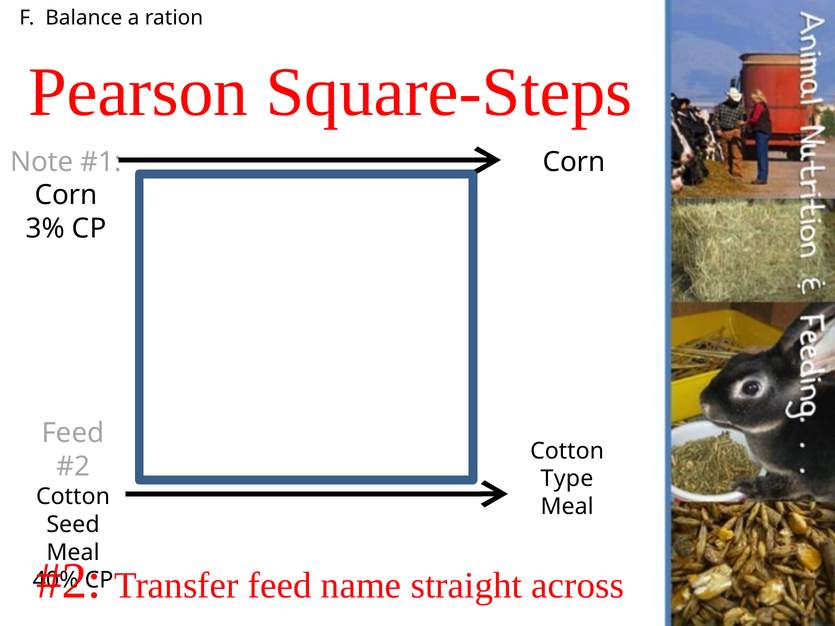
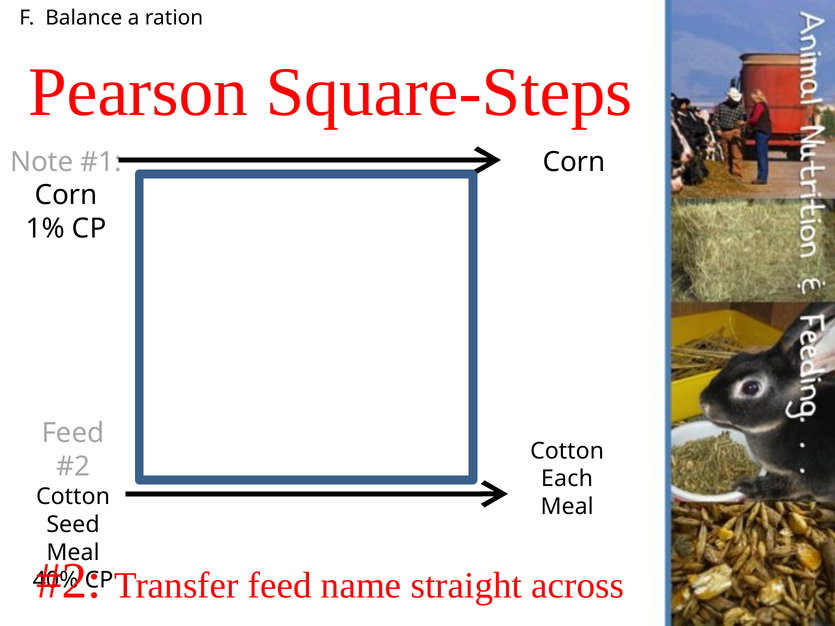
3%: 3% -> 1% (45, 229)
Type: Type -> Each (567, 479)
